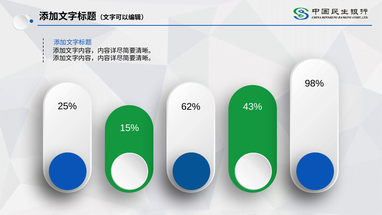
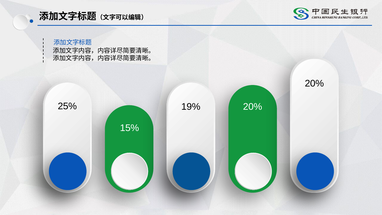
98%: 98% -> 20% (314, 84)
62%: 62% -> 19% (191, 107)
43%: 43% -> 20% (253, 107)
